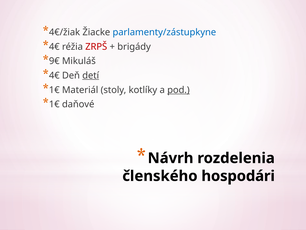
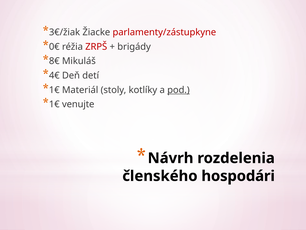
4€/žiak: 4€/žiak -> 3€/žiak (65, 32)
parlamenty/zástupkyne colour: blue -> red (164, 32)
4€: 4€ -> 0€ (54, 47)
9€: 9€ -> 8€ (54, 61)
detí underline: present -> none (91, 75)
daňové: daňové -> venujte (78, 104)
